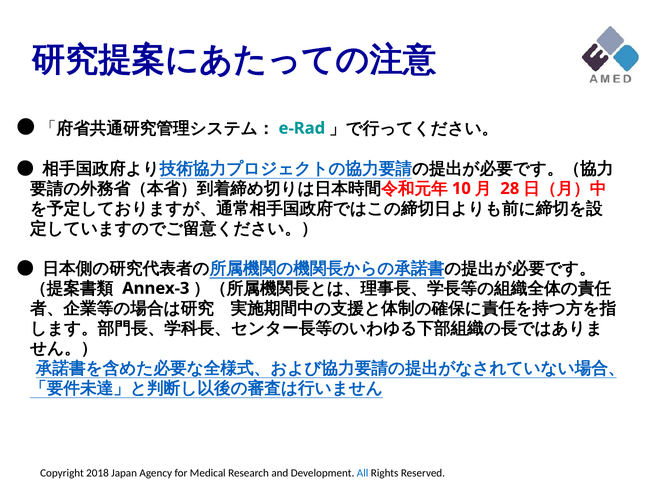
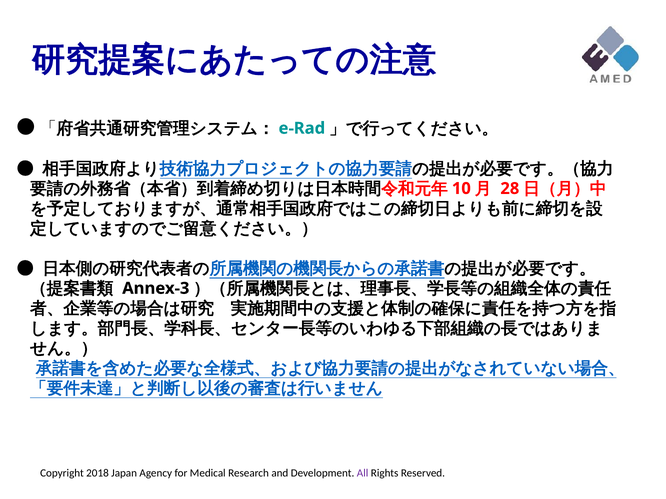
All colour: blue -> purple (363, 474)
